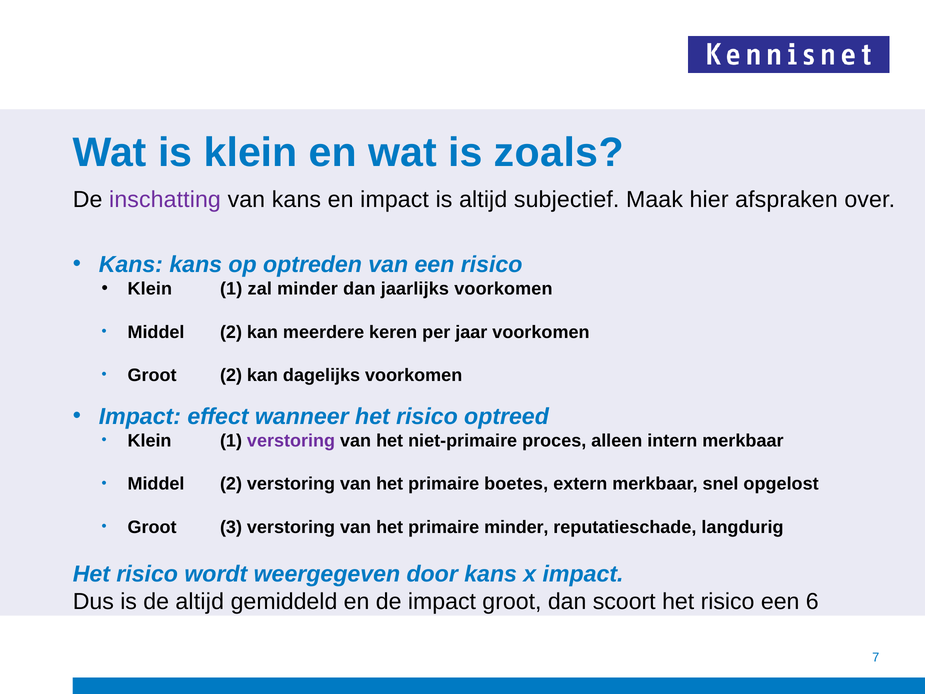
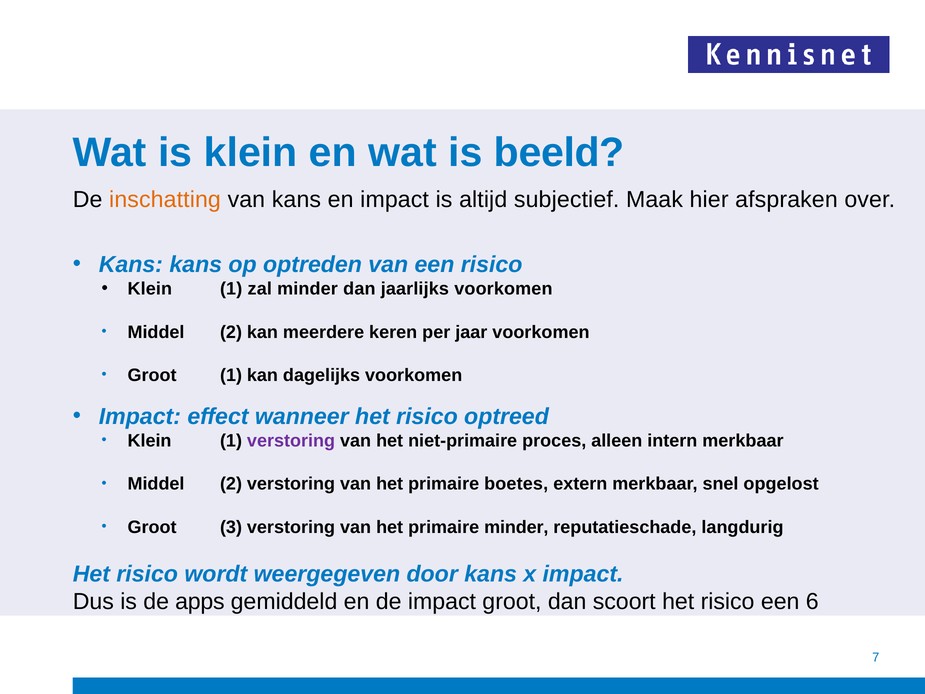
zoals: zoals -> beeld (559, 153)
inschatting colour: purple -> orange (165, 200)
Groot 2: 2 -> 1 (231, 375)
de altijd: altijd -> apps (200, 601)
